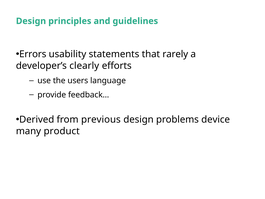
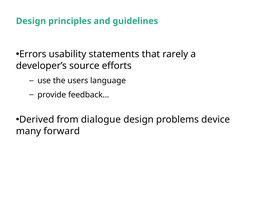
clearly: clearly -> source (84, 66)
previous: previous -> dialogue (101, 119)
product: product -> forward (62, 131)
